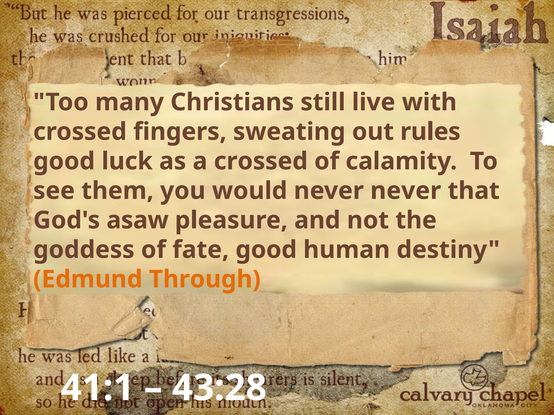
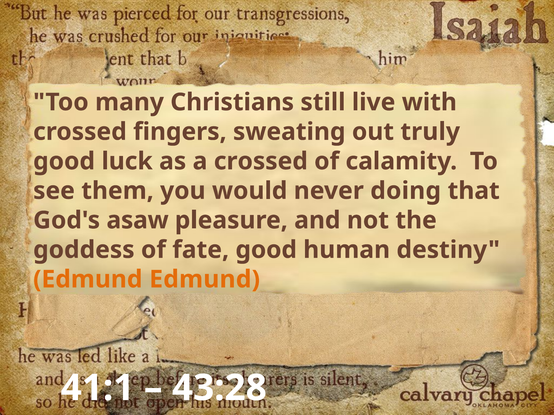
rules: rules -> truly (430, 132)
never never: never -> doing (406, 191)
Edmund Through: Through -> Edmund (205, 280)
